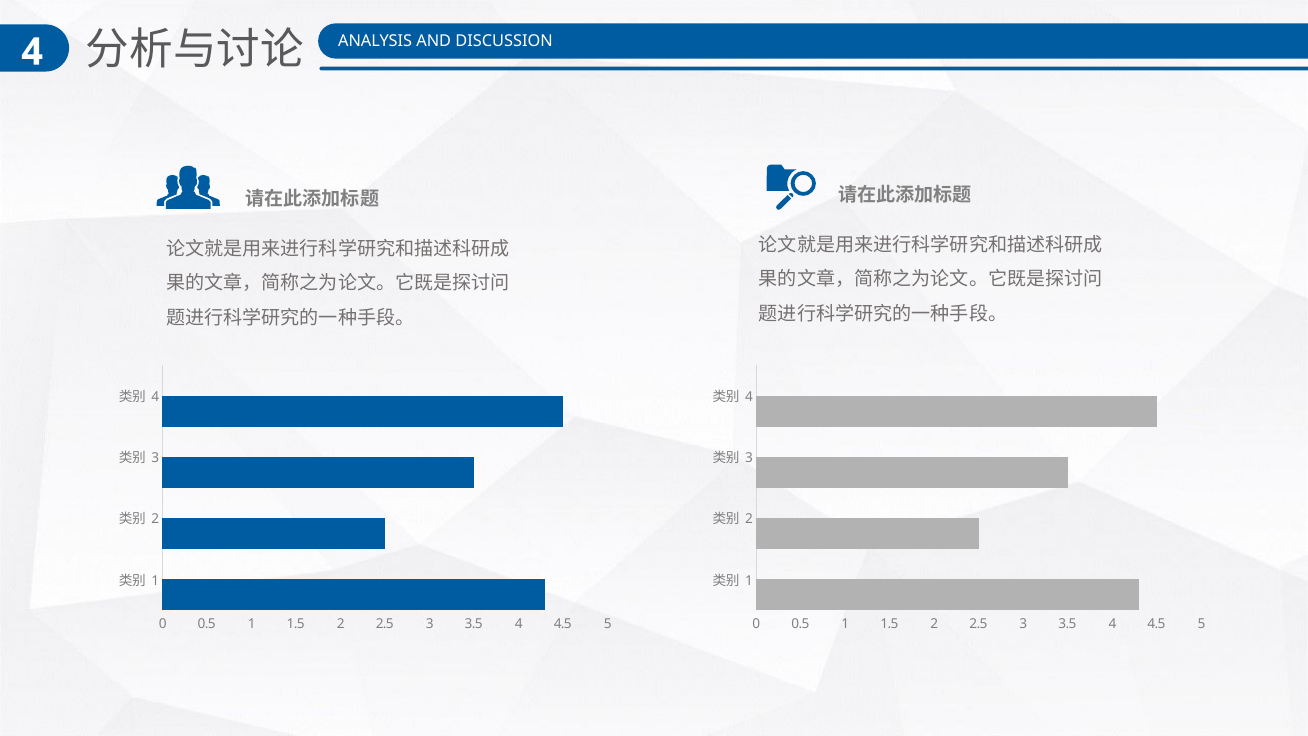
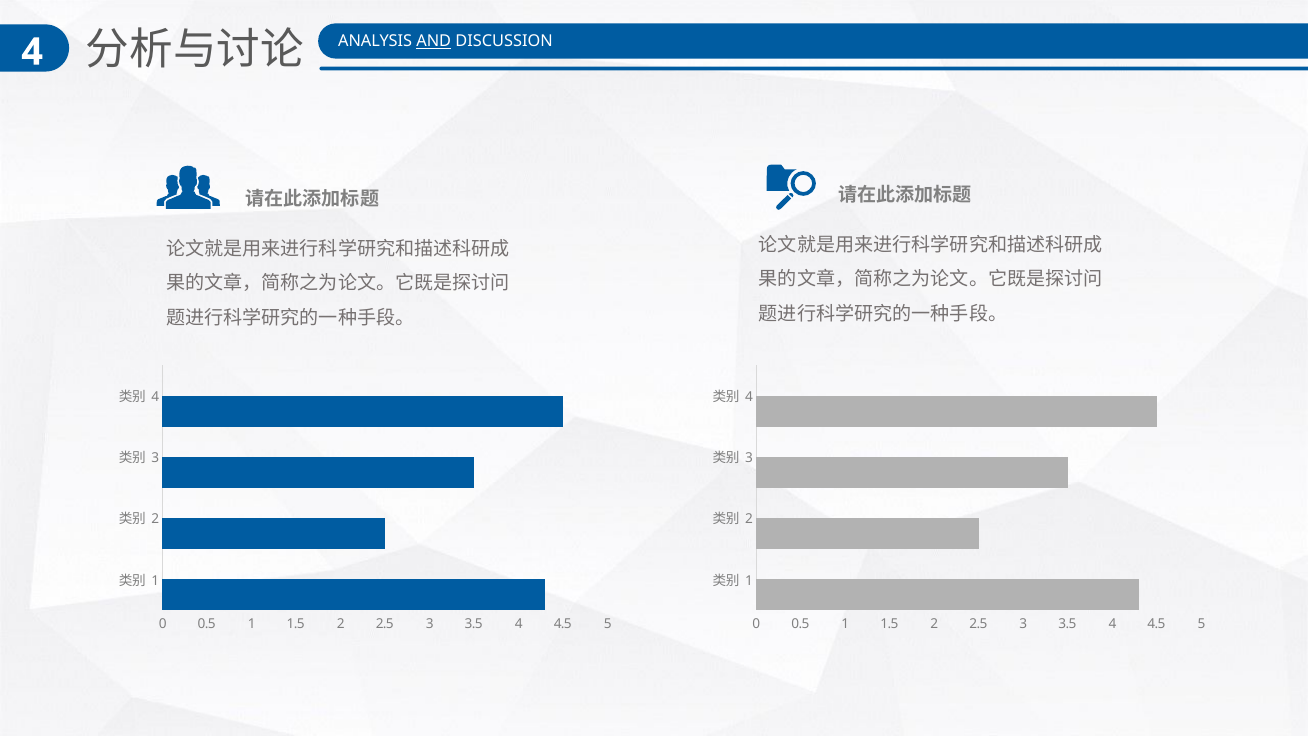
AND underline: none -> present (434, 42)
